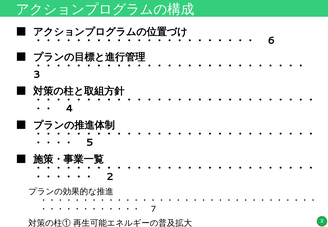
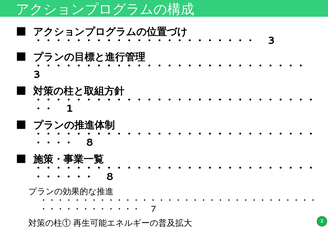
6: 6 -> 3 (271, 41)
4: 4 -> 1 (70, 109)
5: 5 -> 8 (90, 143)
2: 2 -> 8 (110, 177)
